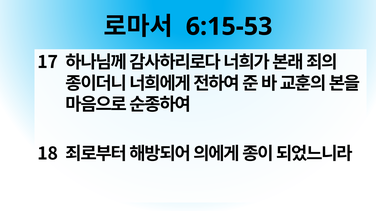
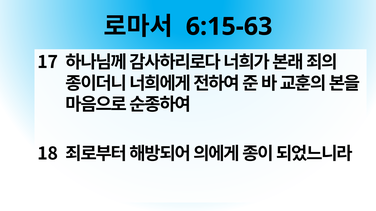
6:15-53: 6:15-53 -> 6:15-63 (229, 27)
